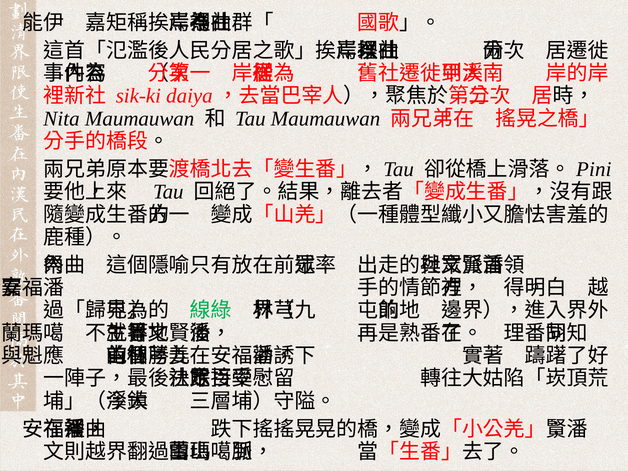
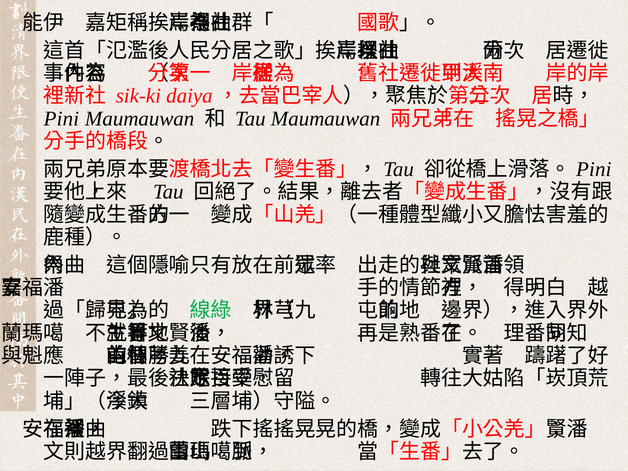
Nita: Nita -> Pini (61, 119)
